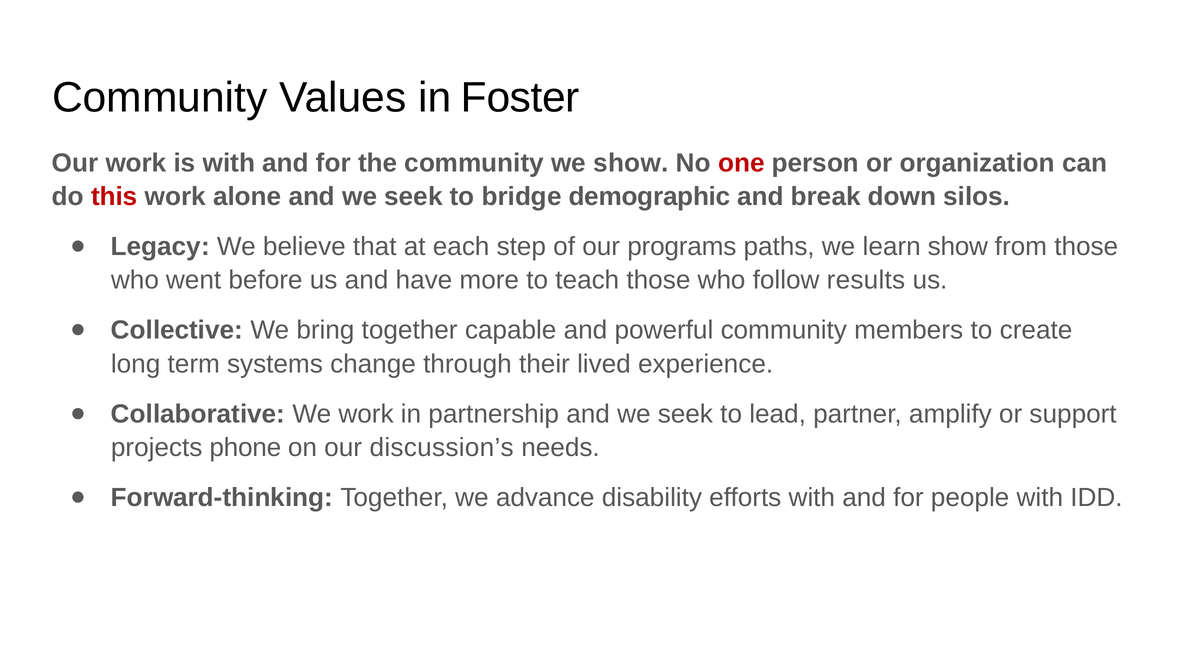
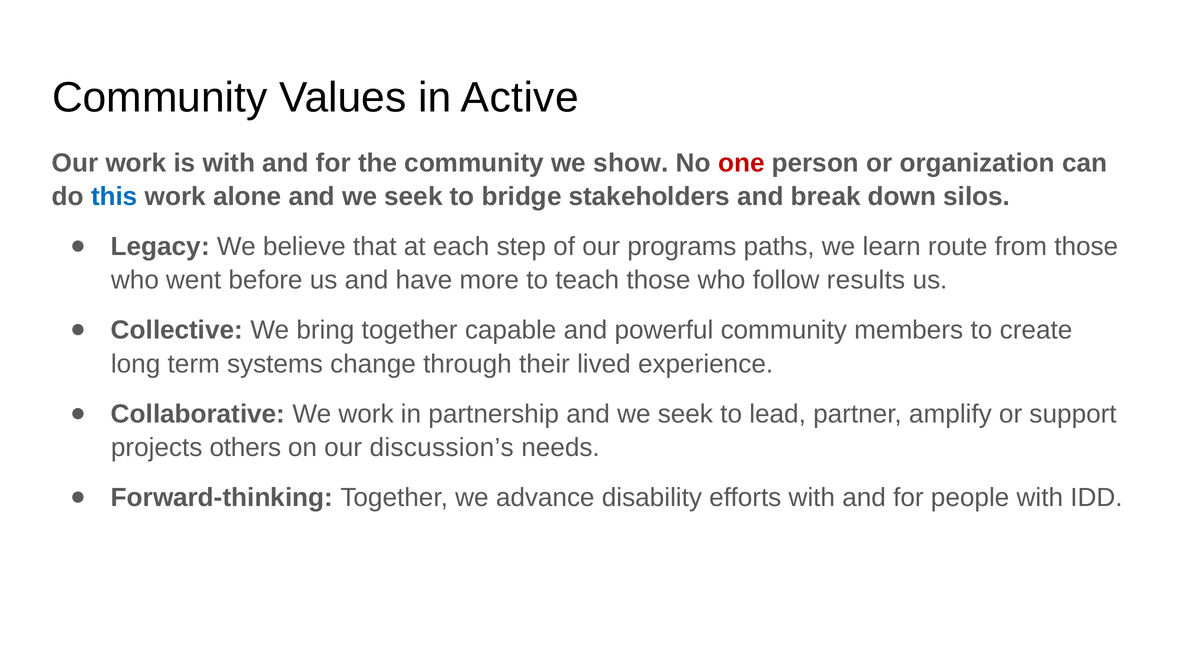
Foster: Foster -> Active (520, 98)
this colour: red -> blue (114, 197)
demographic: demographic -> stakeholders (649, 197)
learn show: show -> route (958, 247)
phone: phone -> others (245, 448)
